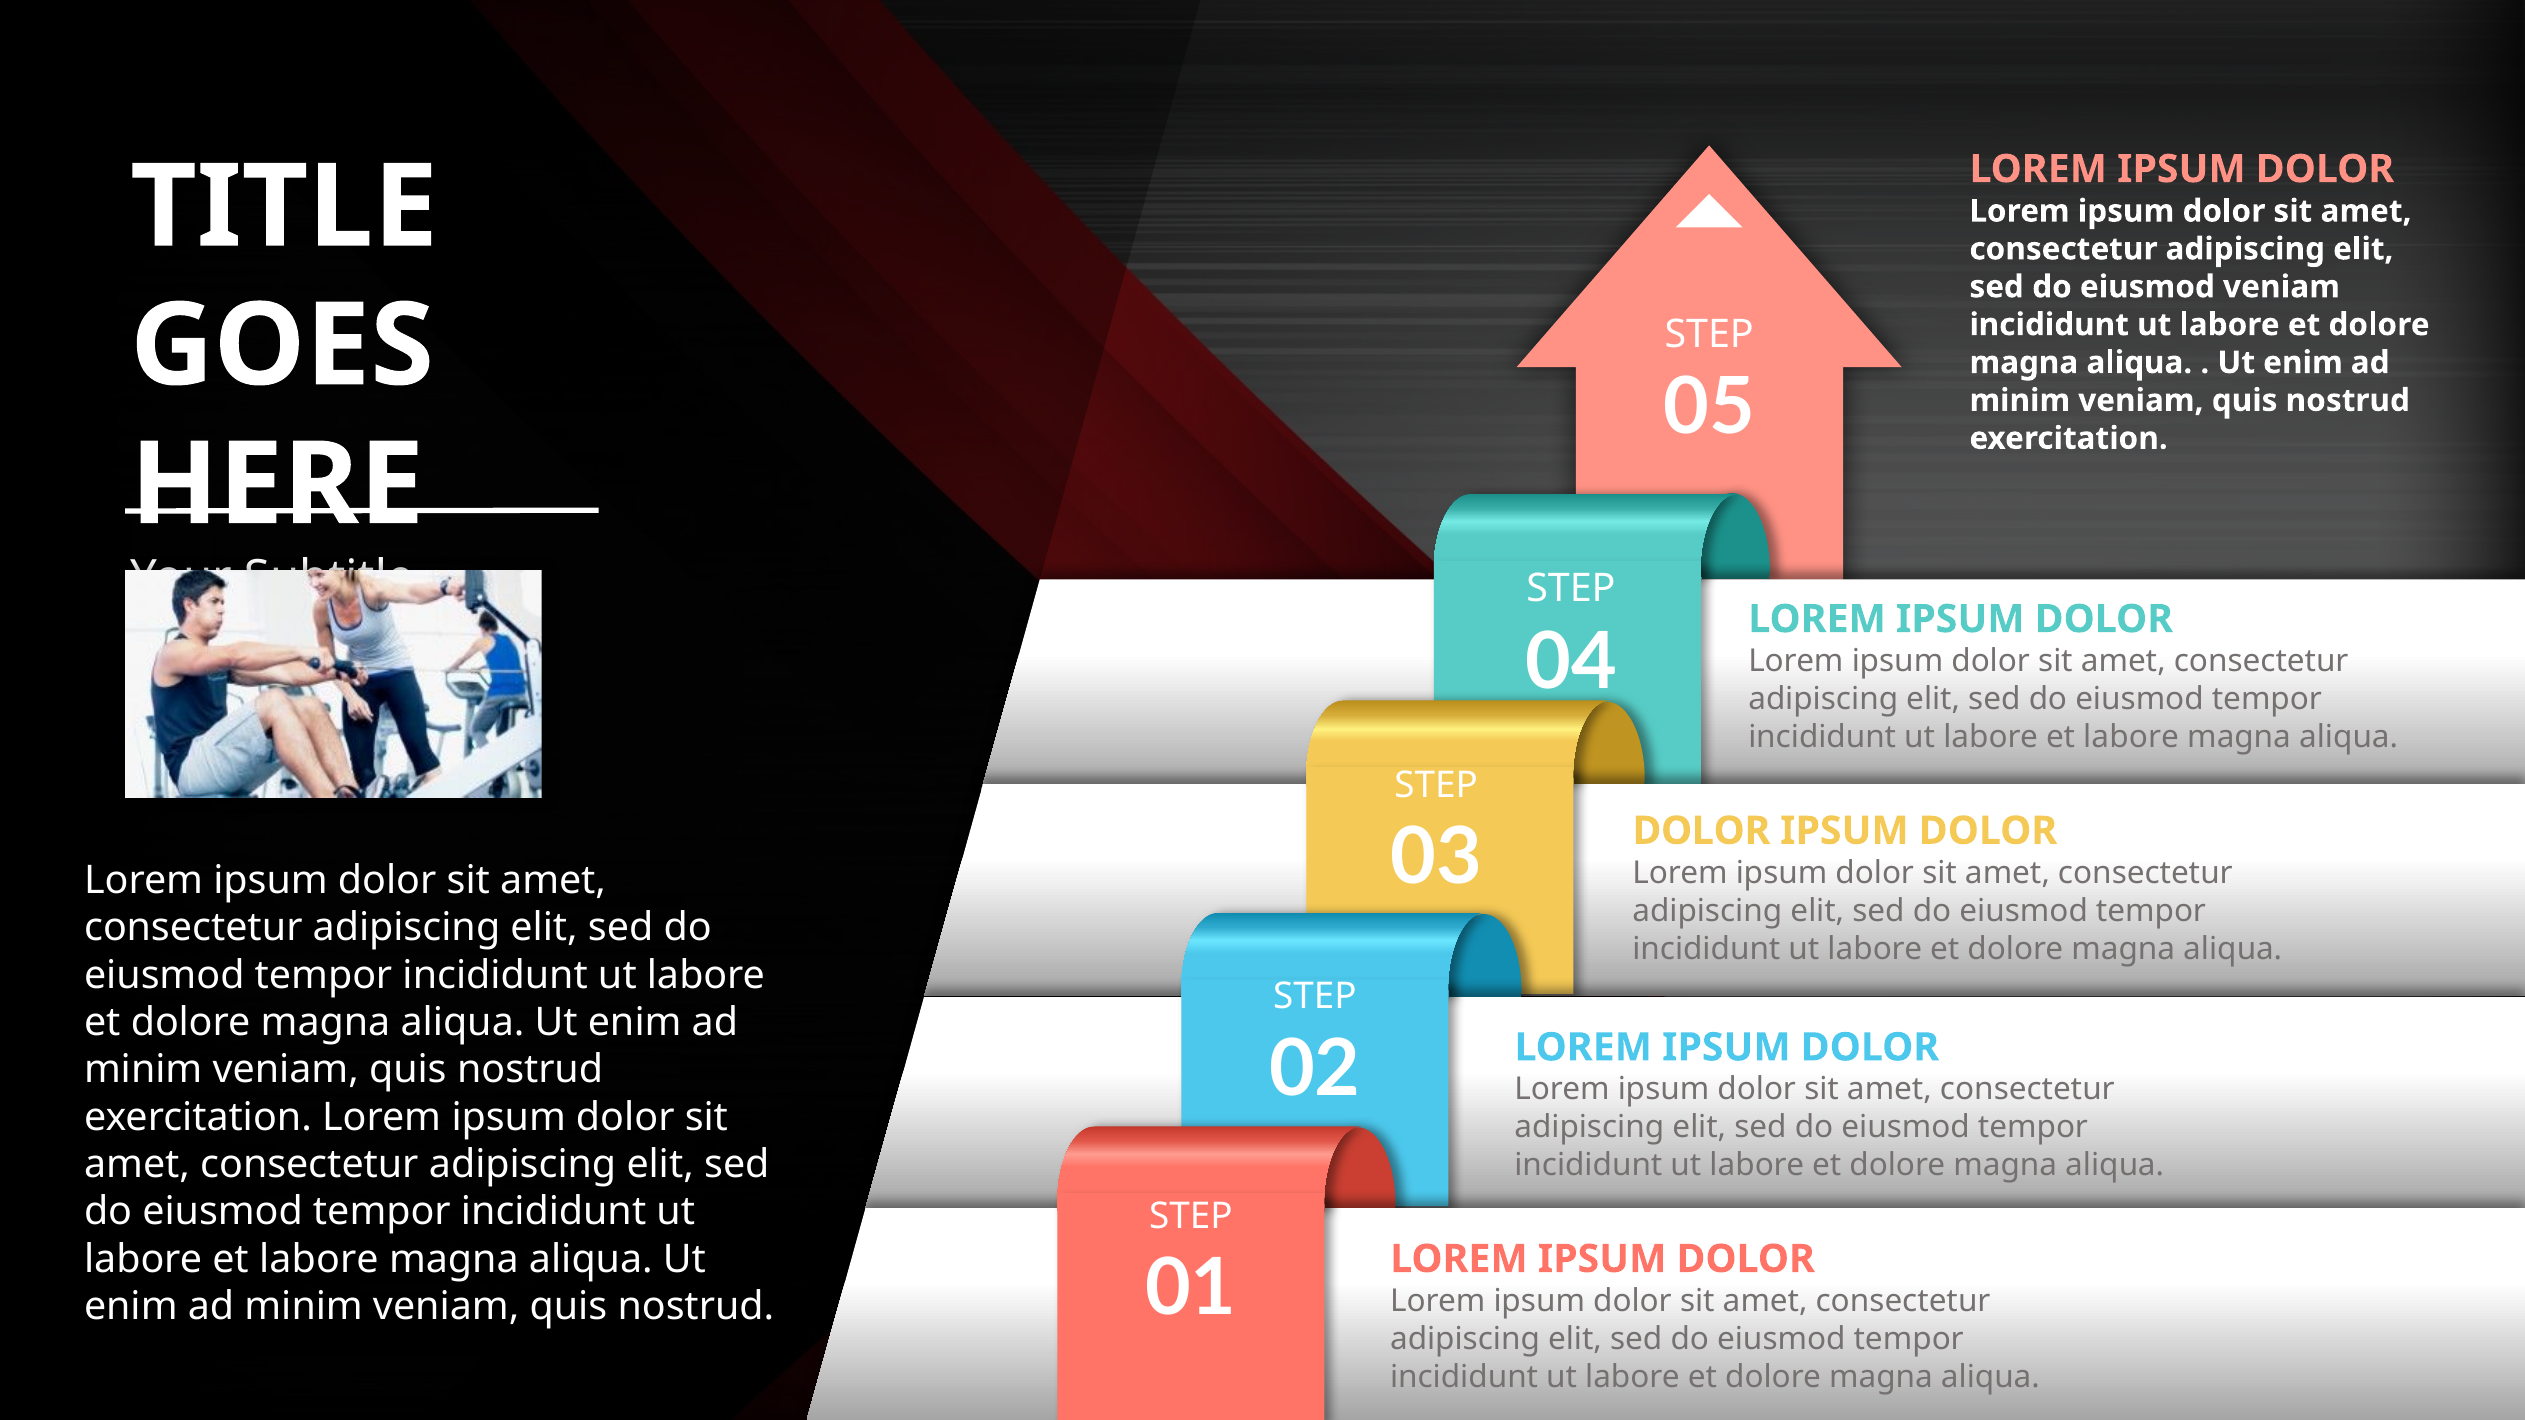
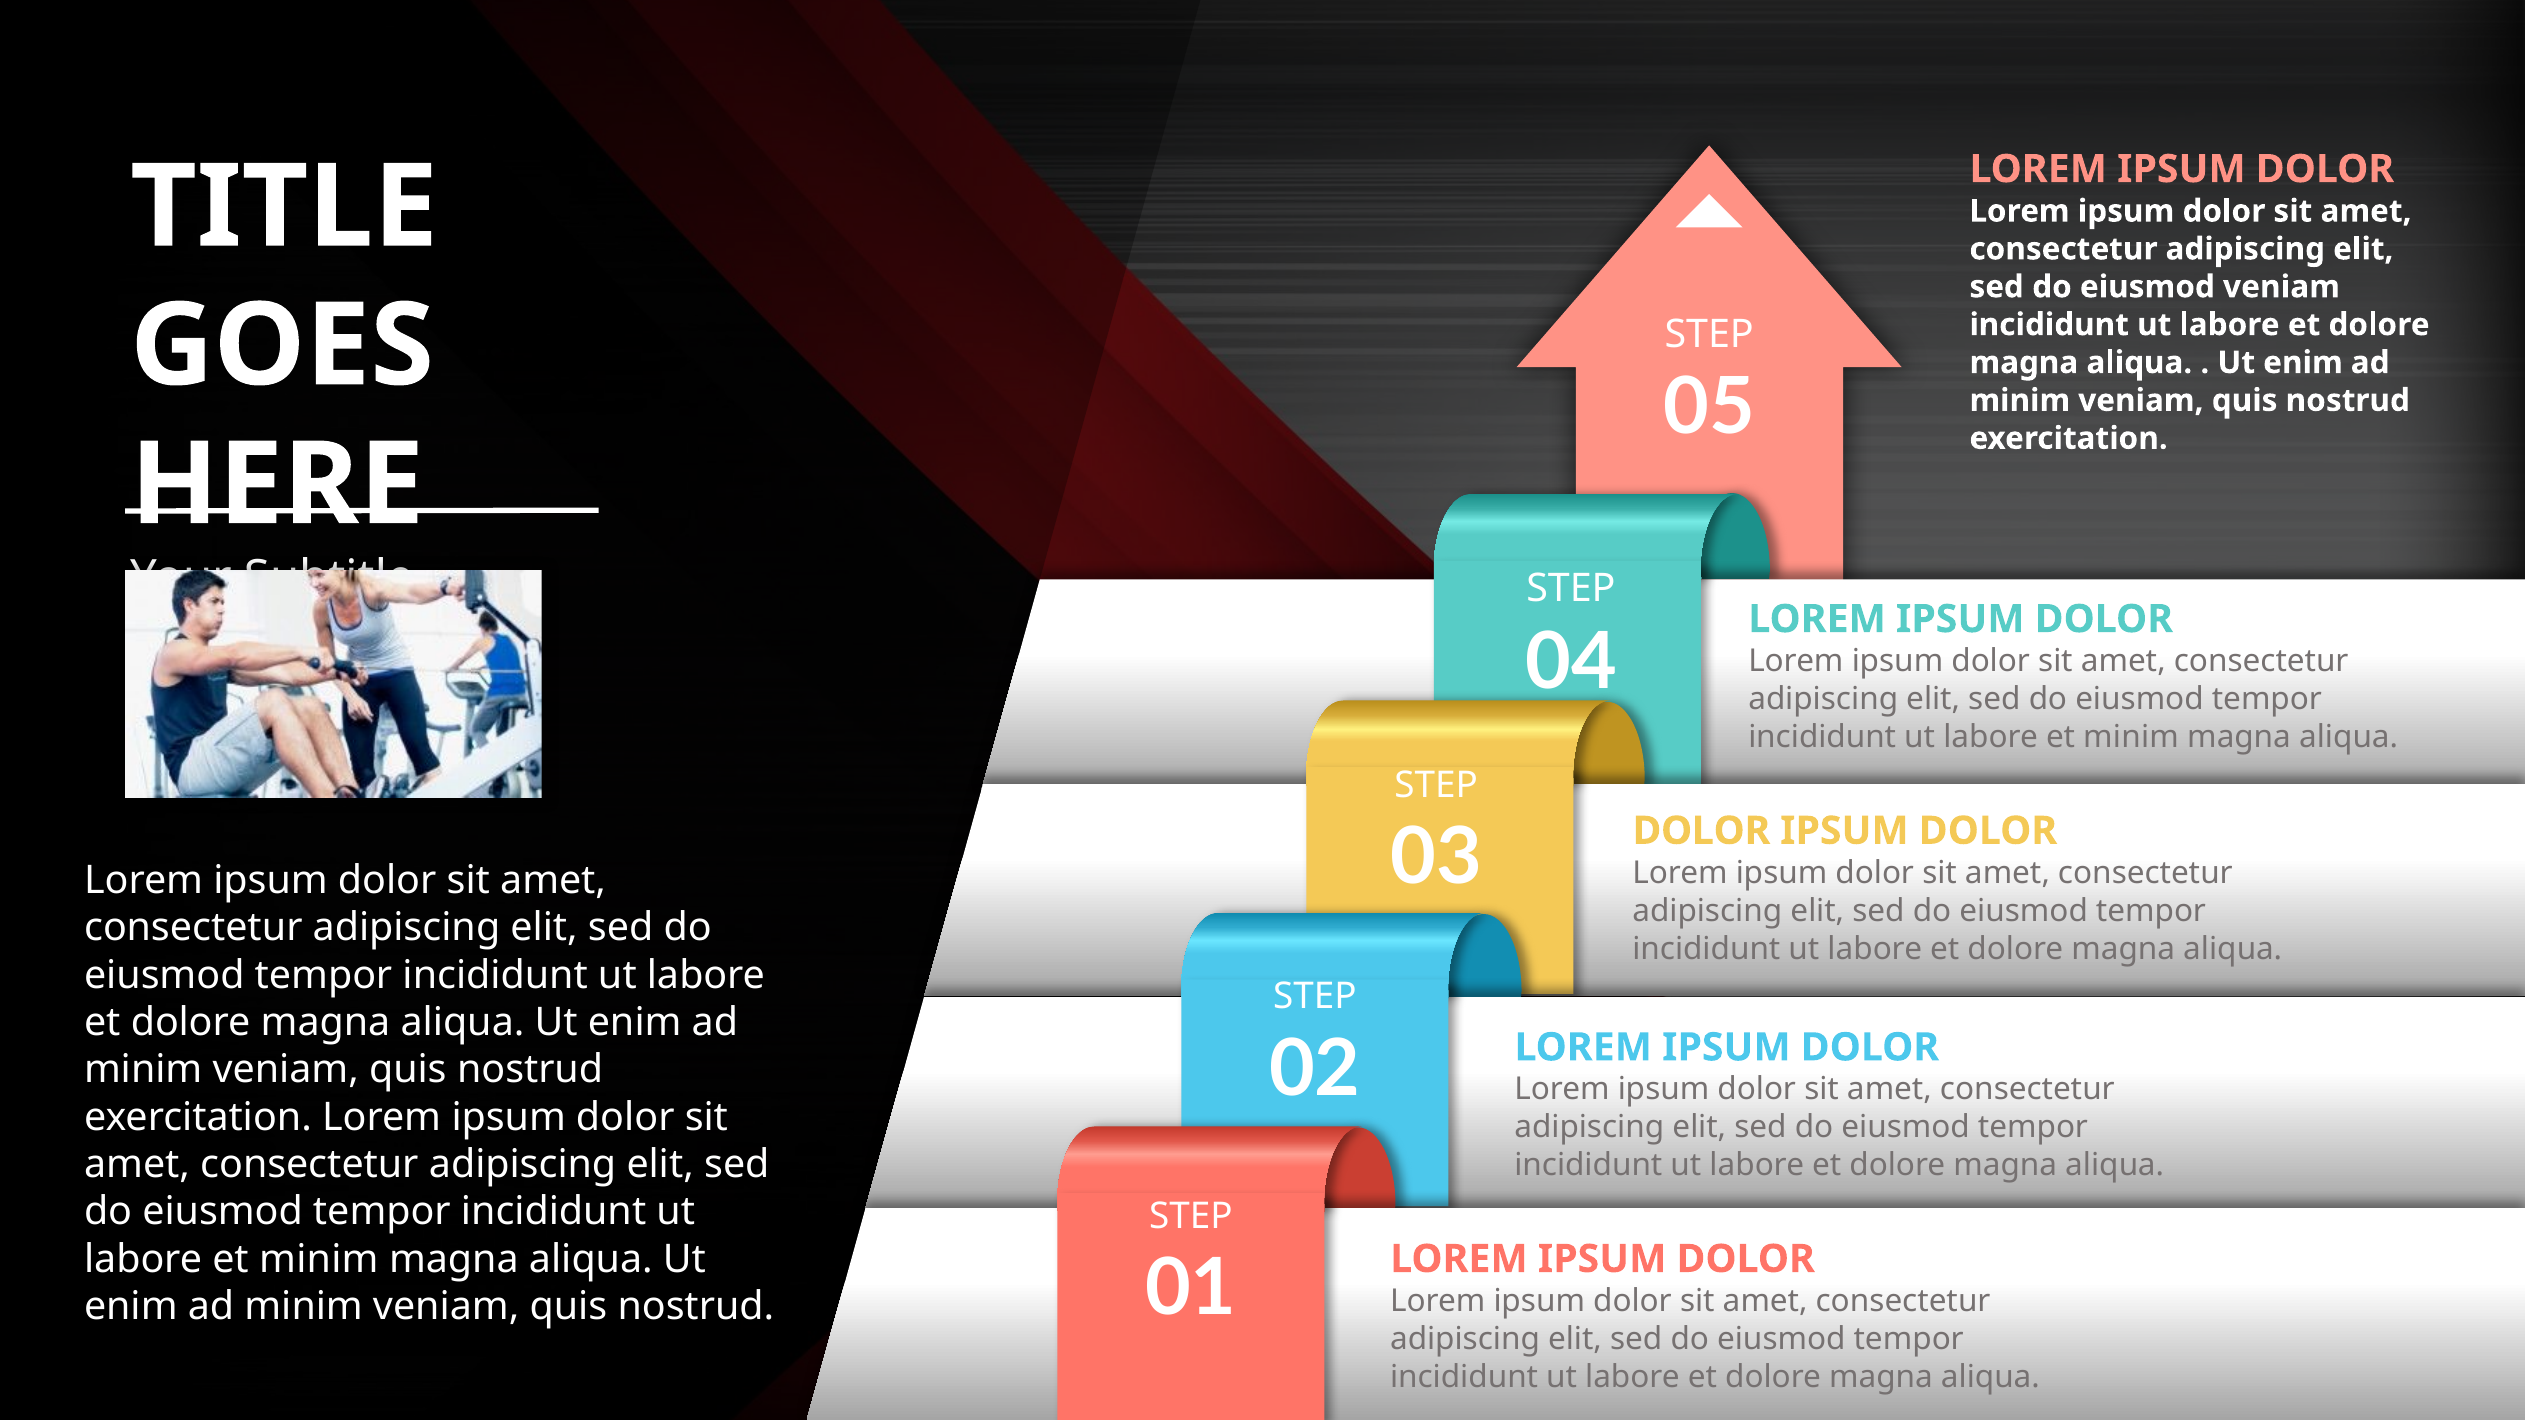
labore: labore -> minim (2131, 737)
labore: labore -> minim (319, 1259)
